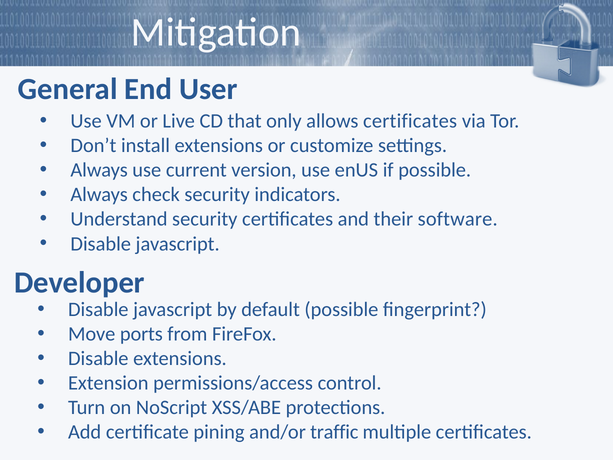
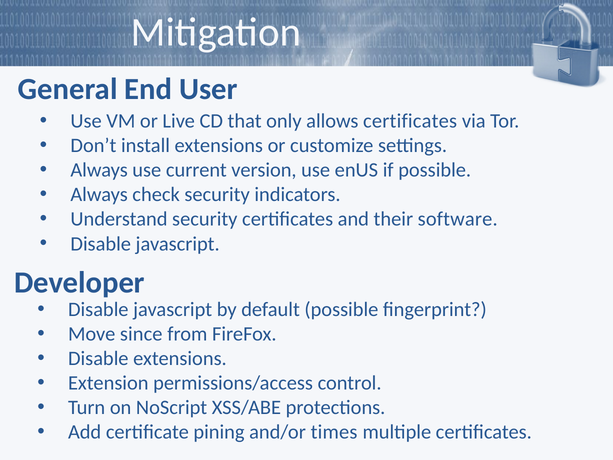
ports: ports -> since (141, 334)
traffic: traffic -> times (334, 432)
